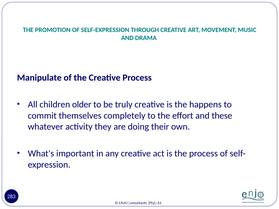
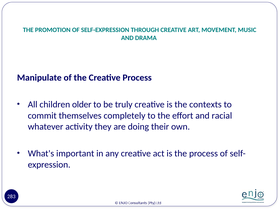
happens: happens -> contexts (205, 105)
these: these -> racial (222, 116)
